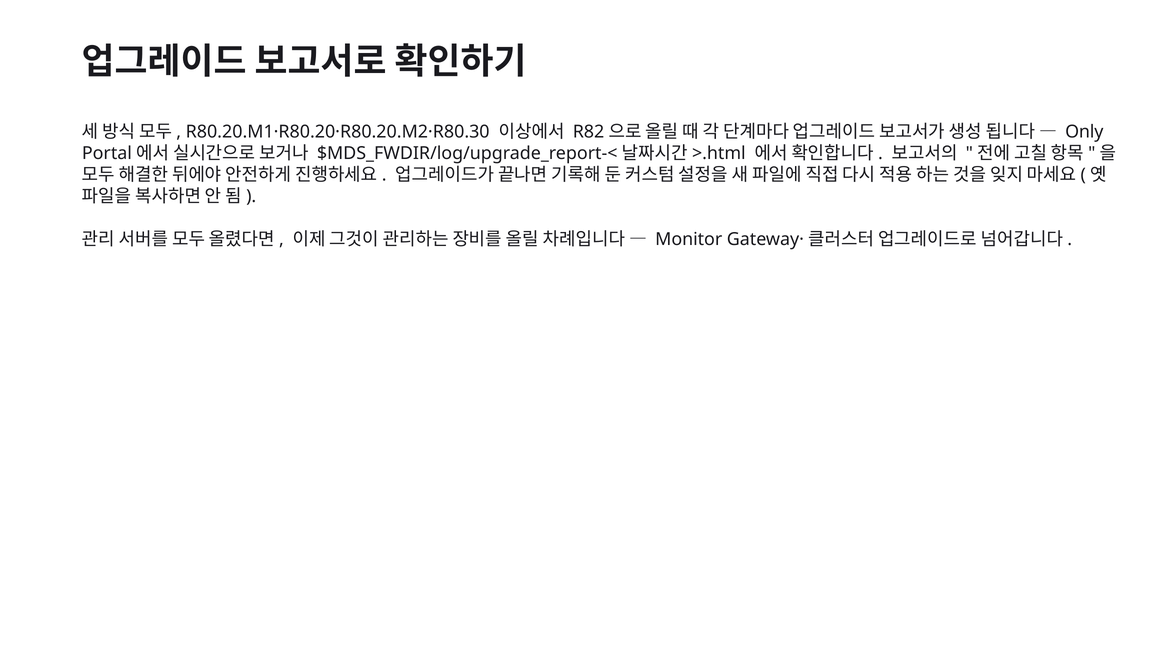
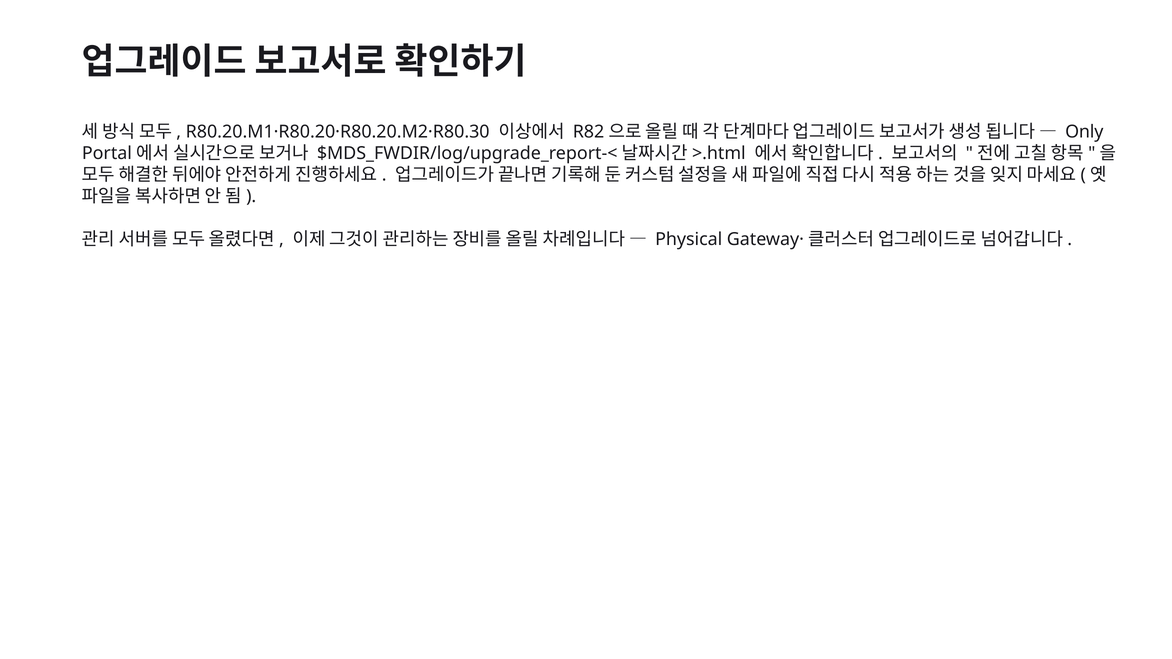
Monitor: Monitor -> Physical (689, 239)
